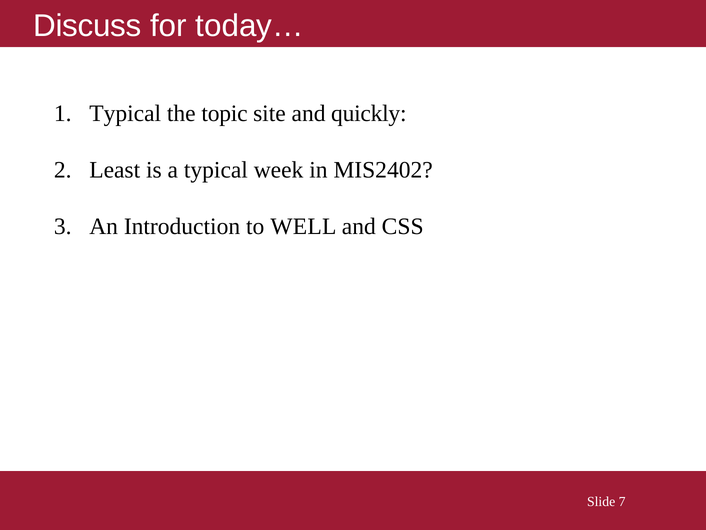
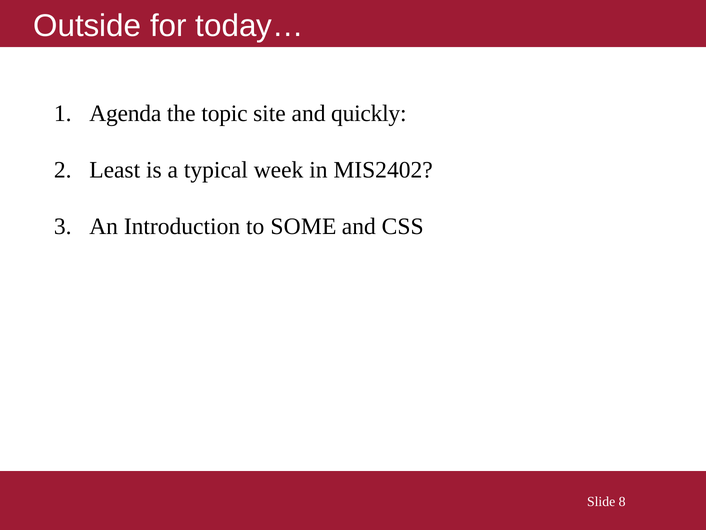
Discuss: Discuss -> Outside (87, 26)
Typical: Typical -> Agenda (125, 113)
WELL: WELL -> SOME (303, 226)
7: 7 -> 8 (622, 501)
